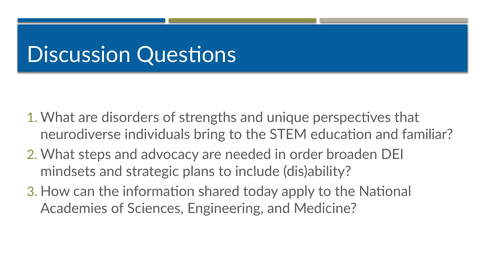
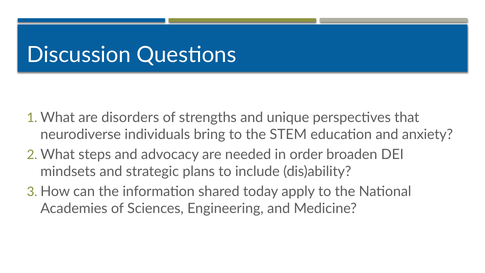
familiar: familiar -> anxiety (427, 134)
